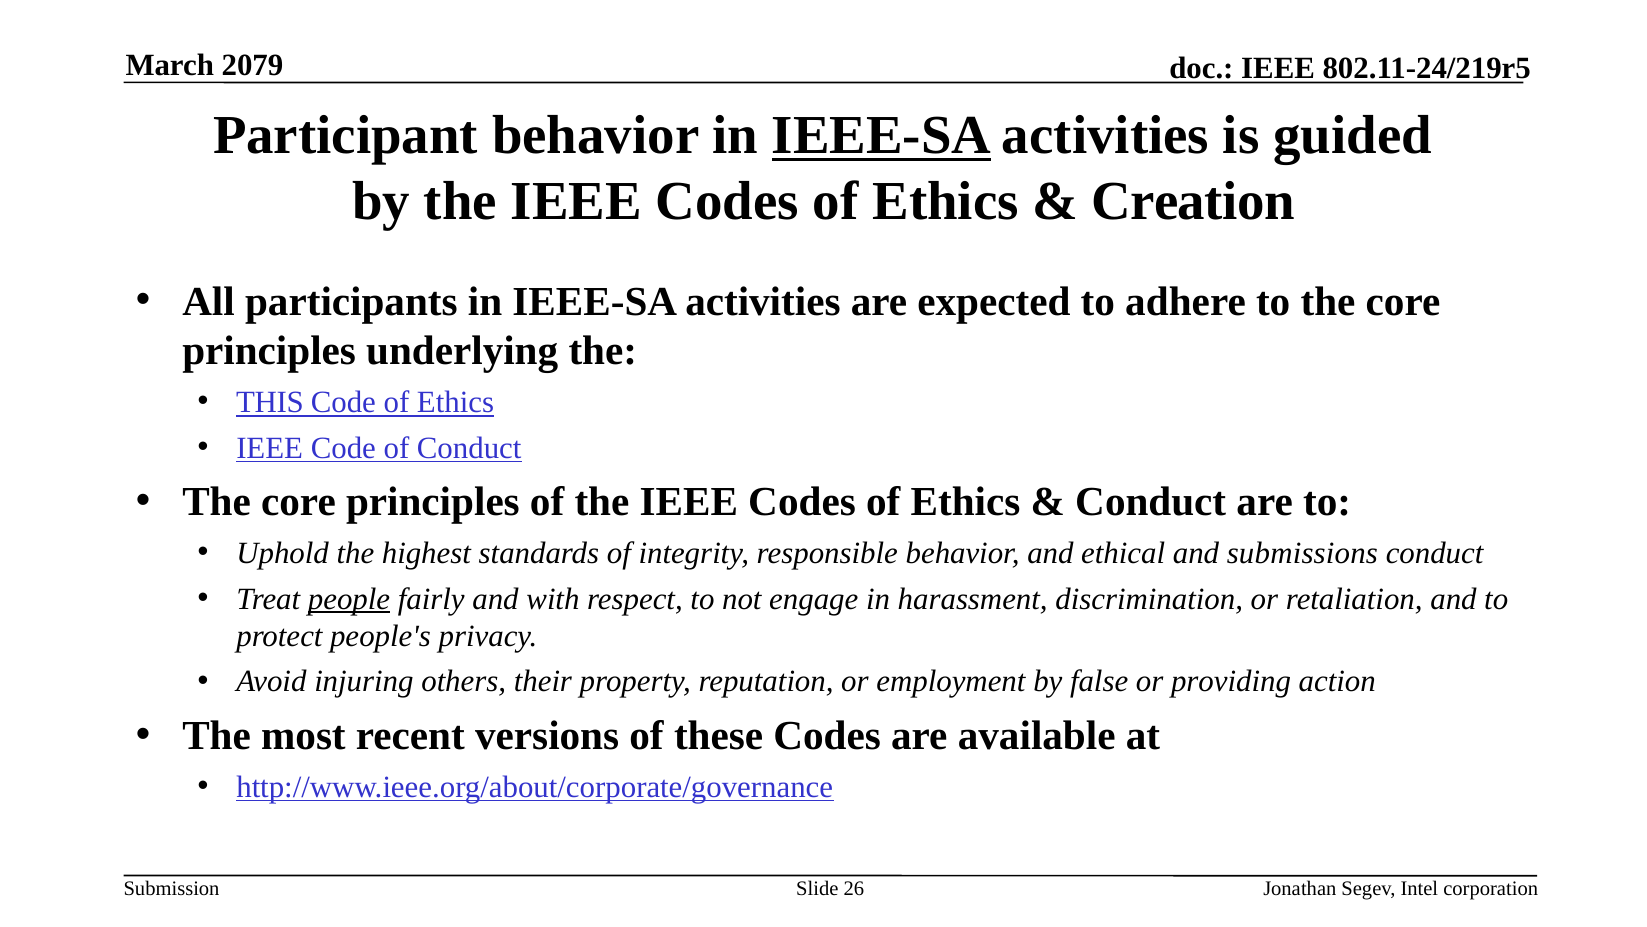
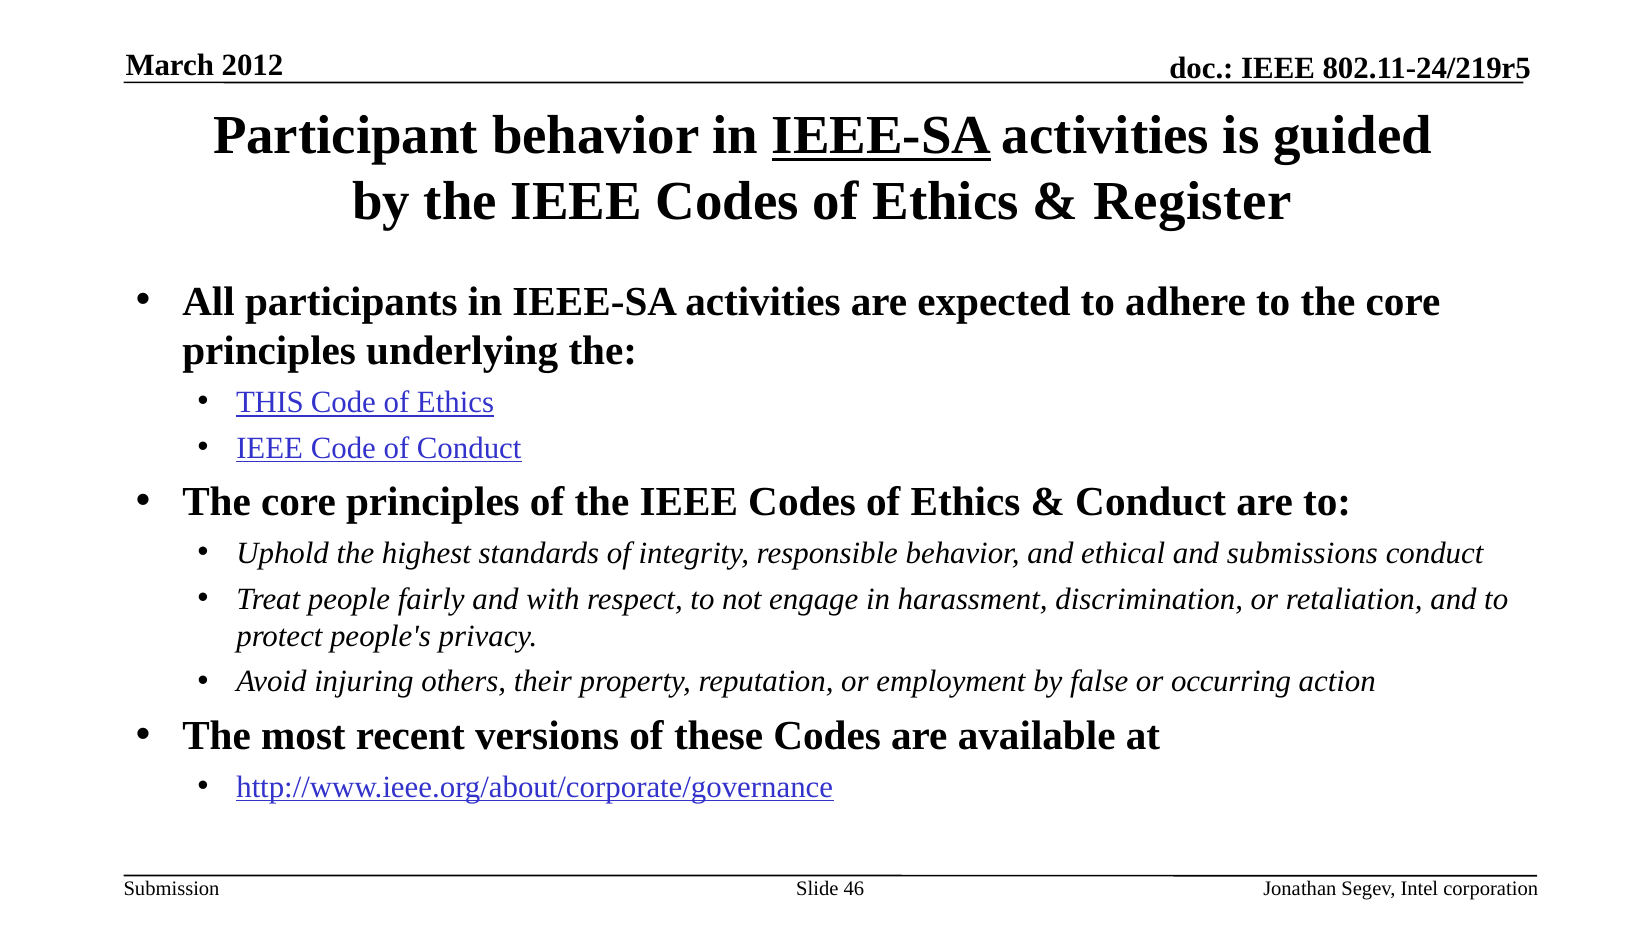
2079: 2079 -> 2012 (252, 65)
Creation: Creation -> Register (1192, 201)
people underline: present -> none (349, 598)
providing: providing -> occurring (1231, 681)
26: 26 -> 46 (854, 889)
